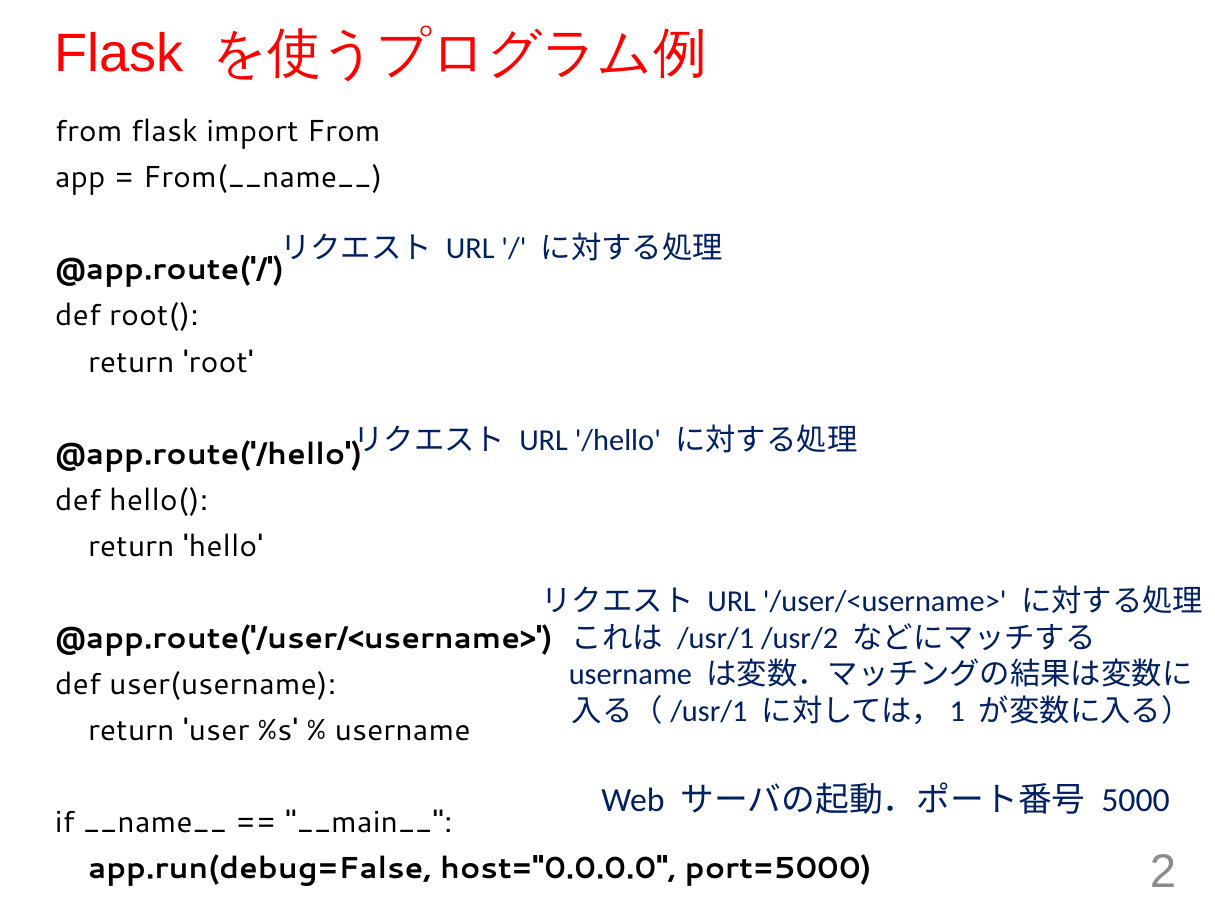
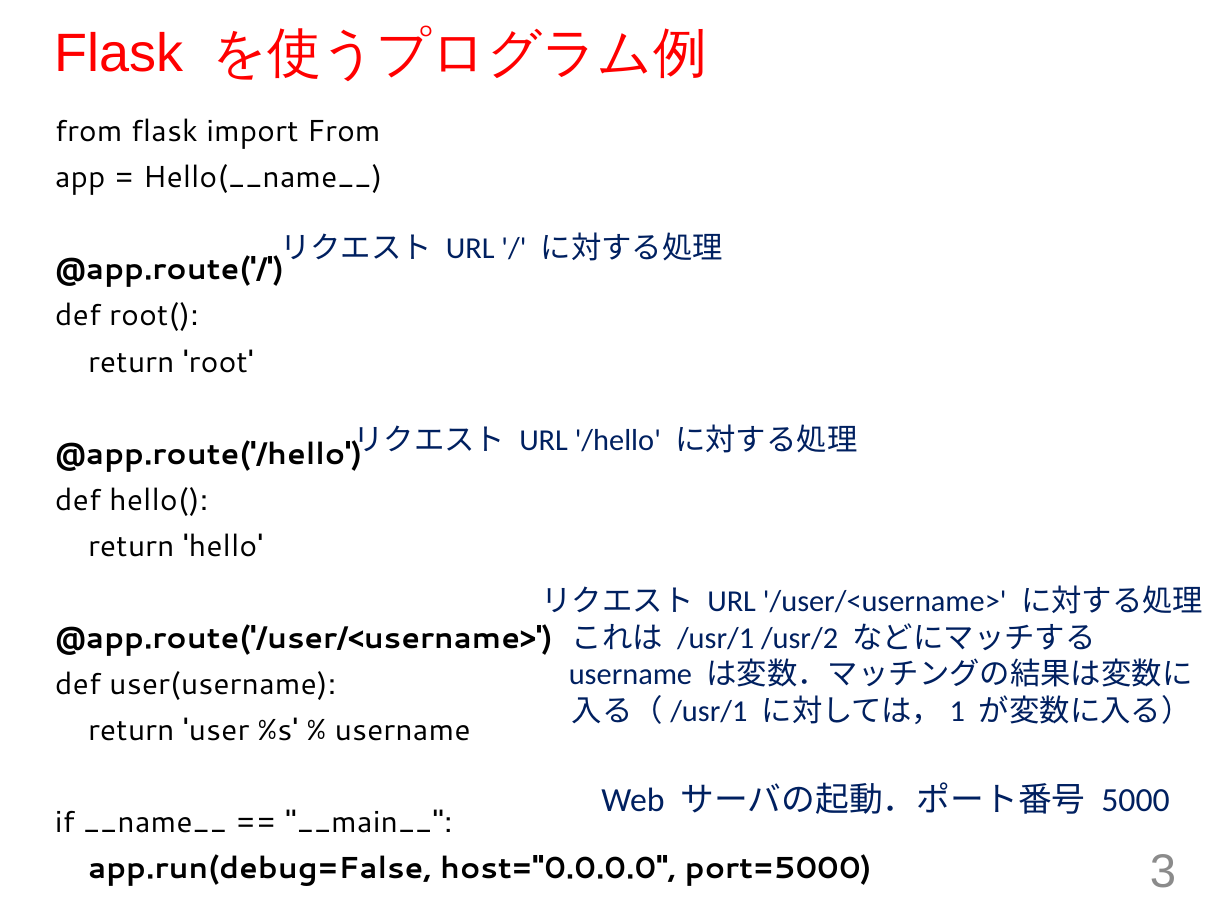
From(__name__: From(__name__ -> Hello(__name__ (263, 178)
2: 2 -> 3 (1163, 872)
